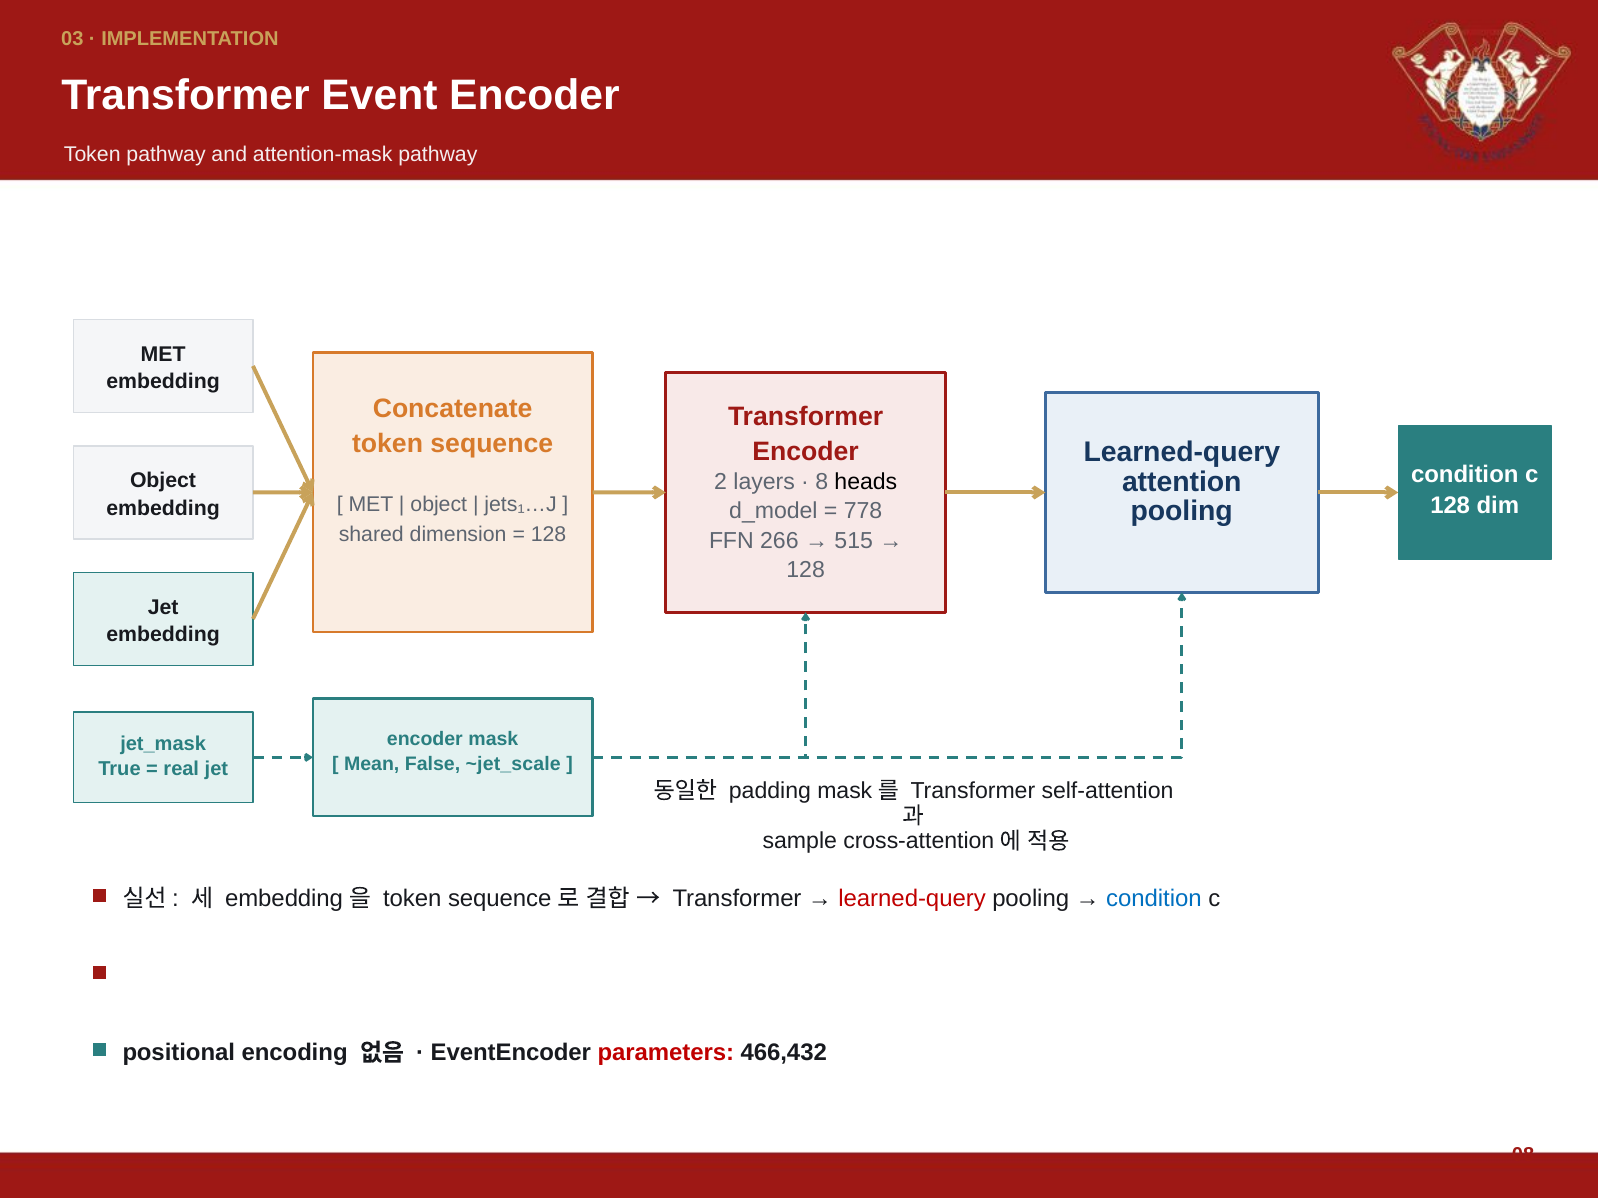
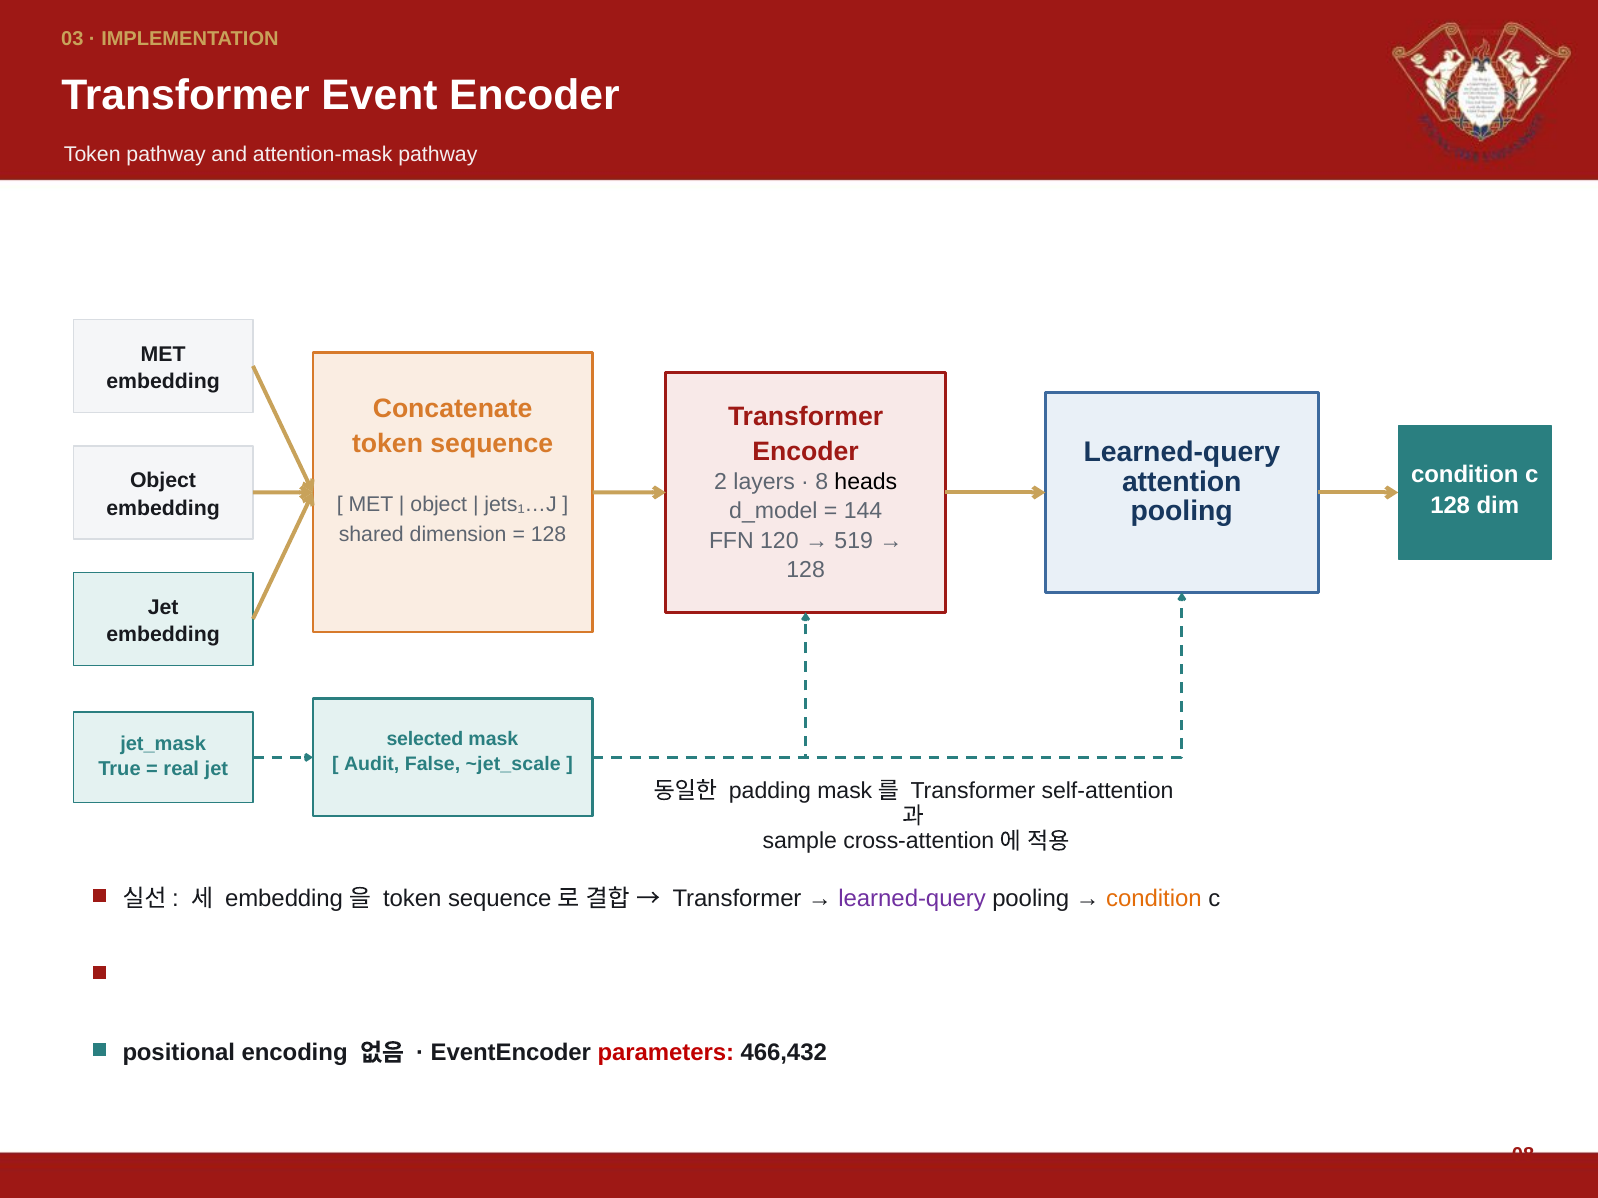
778: 778 -> 144 (863, 511)
266: 266 -> 120 (779, 541)
515: 515 -> 519 (854, 541)
encoder: encoder -> selected (425, 739)
Mean: Mean -> Audit (372, 765)
learned-query colour: red -> purple (912, 899)
condition colour: blue -> orange (1154, 899)
